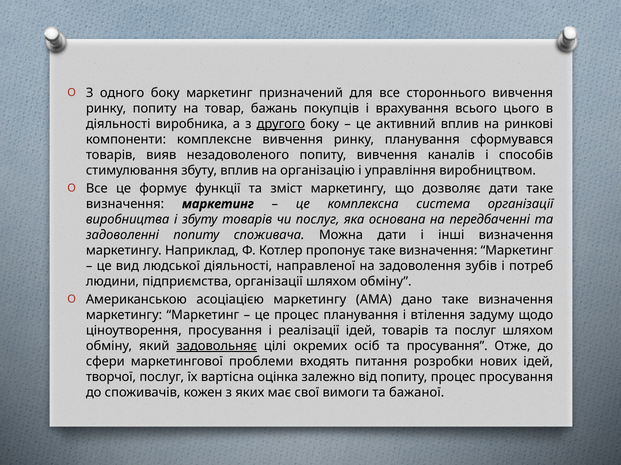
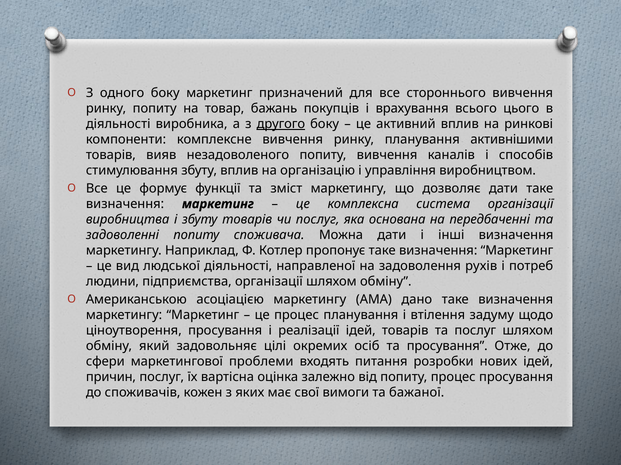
сформувався: сформувався -> активнішими (512, 140)
зубів: зубів -> рухів (481, 266)
задовольняє underline: present -> none (217, 347)
творчої: творчої -> причин (111, 378)
